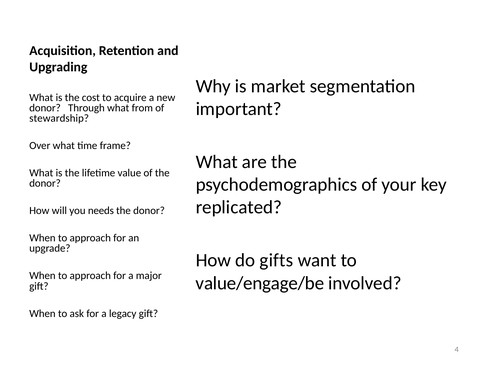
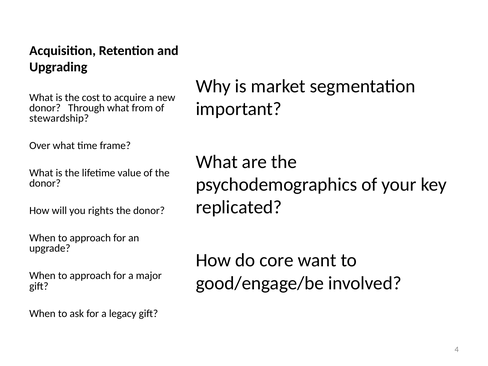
needs: needs -> rights (101, 211)
gifts: gifts -> core (276, 260)
value/engage/be: value/engage/be -> good/engage/be (260, 283)
